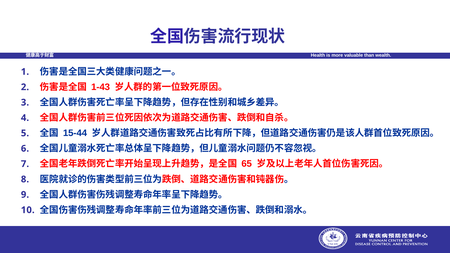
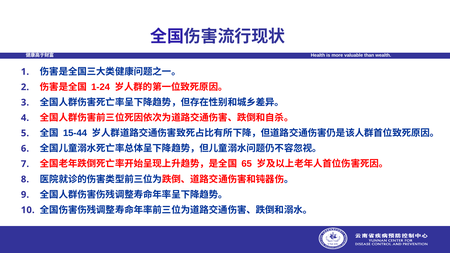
1-43: 1-43 -> 1-24 (101, 87)
